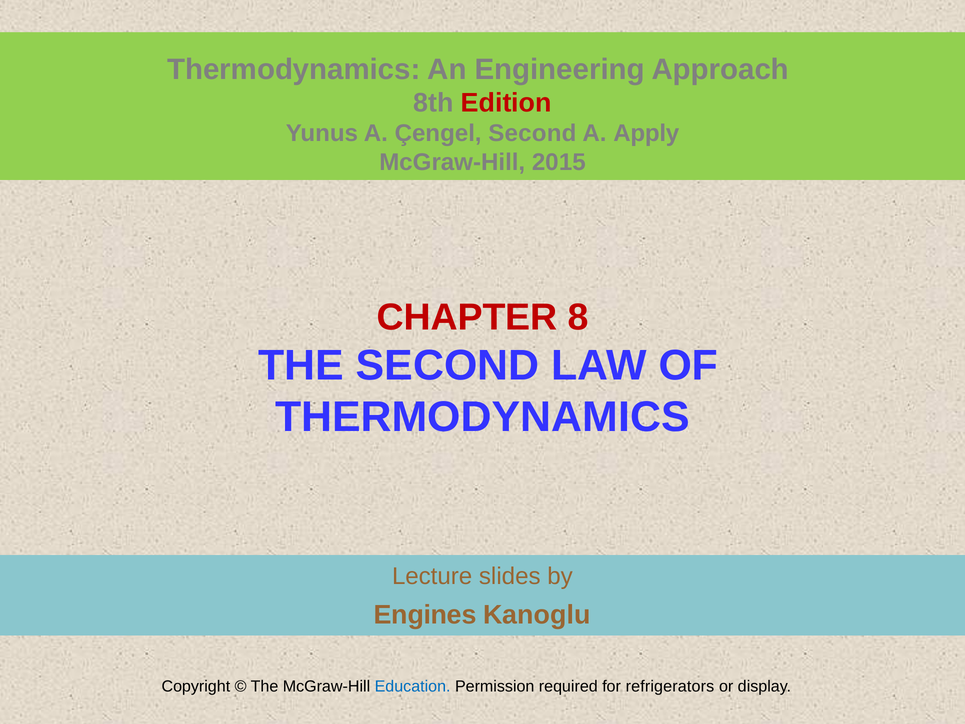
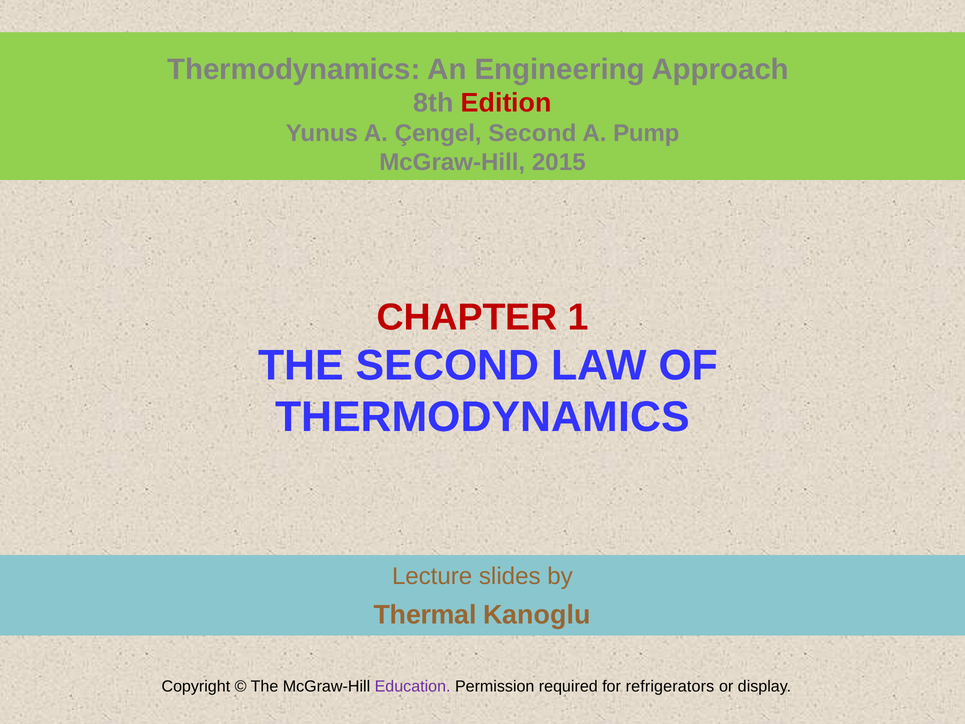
Apply: Apply -> Pump (646, 133)
8: 8 -> 1 (578, 317)
Engines: Engines -> Thermal (425, 615)
Education colour: blue -> purple (413, 686)
